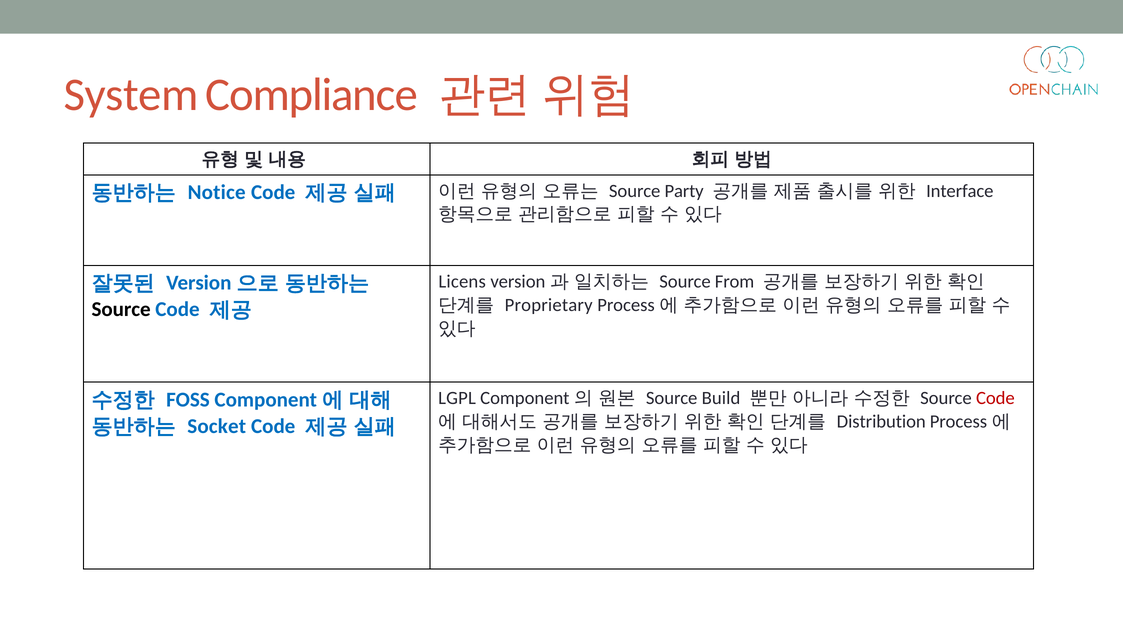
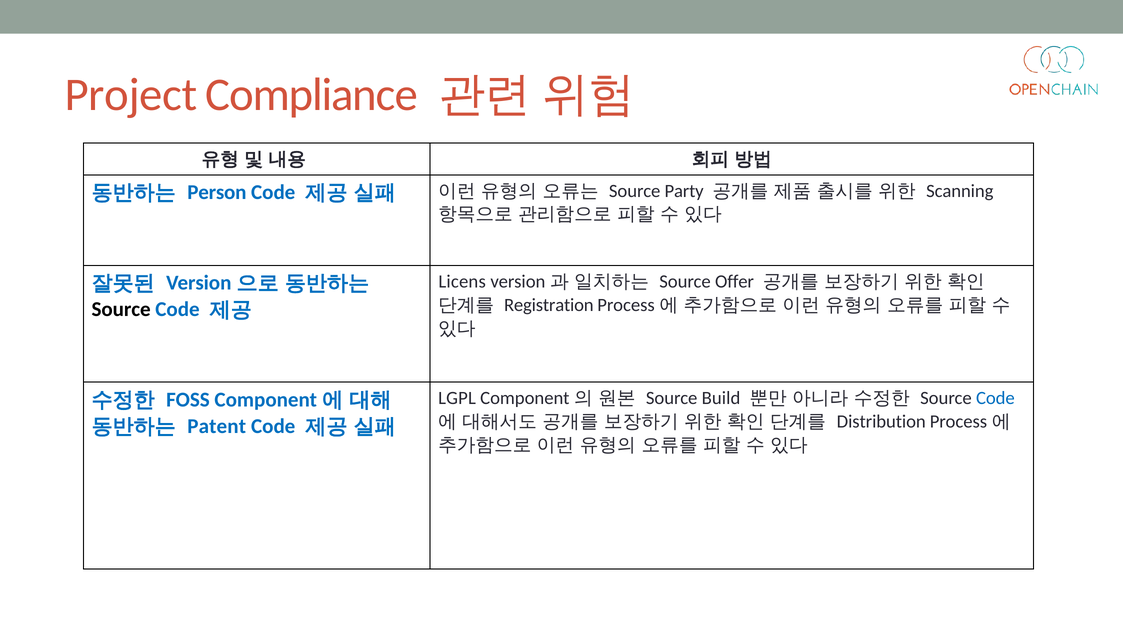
System: System -> Project (131, 95)
Notice: Notice -> Person (217, 192)
Interface: Interface -> Scanning (960, 191)
From: From -> Offer (735, 281)
Proprietary: Proprietary -> Registration (549, 305)
Code colour: red -> blue (995, 398)
Socket: Socket -> Patent (217, 426)
